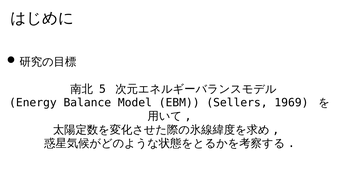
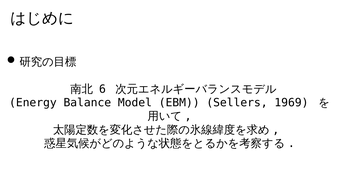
5: 5 -> 6 (102, 89)
